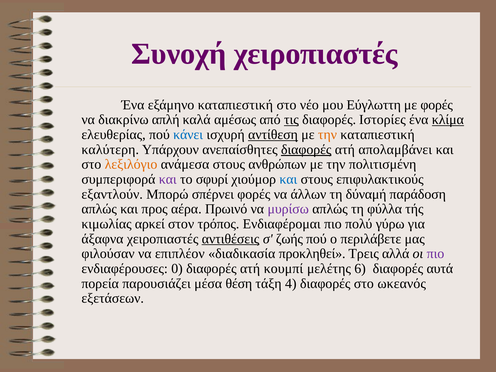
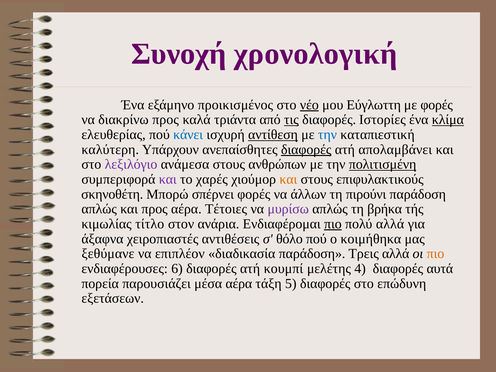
Συνοχή χειροπιαστές: χειροπιαστές -> χρονολογική (316, 54)
εξάμηνο καταπιεστική: καταπιεστική -> προικισμένος (235, 105)
νέο underline: none -> present (309, 105)
διακρίνω απλή: απλή -> προς (166, 120)
αμέσως: αμέσως -> τριάντα (235, 120)
την colour: orange -> blue (327, 135)
λεξιλόγιο colour: orange -> purple (131, 164)
πολιτισμένη underline: none -> present (383, 164)
σφυρί: σφυρί -> χαρές (212, 179)
και colour: blue -> orange (288, 179)
εξαντλούν: εξαντλούν -> σκηνοθέτη (112, 194)
δύναμή: δύναμή -> πιρούνι (366, 194)
Πρωινό: Πρωινό -> Τέτοιες (226, 209)
φύλλα: φύλλα -> βρήκα (385, 209)
αρκεί: αρκεί -> τίτλο (150, 224)
τρόπος: τρόπος -> ανάρια (218, 224)
πιο underline: none -> present (333, 224)
πολύ γύρω: γύρω -> αλλά (390, 224)
αντιθέσεις underline: present -> none (231, 239)
ζωής: ζωής -> θόλο (289, 239)
περιλάβετε: περιλάβετε -> κοιμήθηκα (371, 239)
φιλούσαν: φιλούσαν -> ξεθύμανε (108, 254)
διαδικασία προκληθεί: προκληθεί -> παράδοση (312, 254)
πιο colour: purple -> orange (436, 254)
0: 0 -> 6 (177, 269)
6: 6 -> 4 (360, 269)
μέσα θέση: θέση -> αέρα (239, 283)
4: 4 -> 5 (291, 283)
ωκεανός: ωκεανός -> επώδυνη (402, 283)
